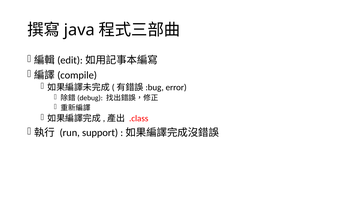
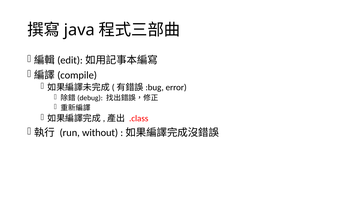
support: support -> without (100, 133)
